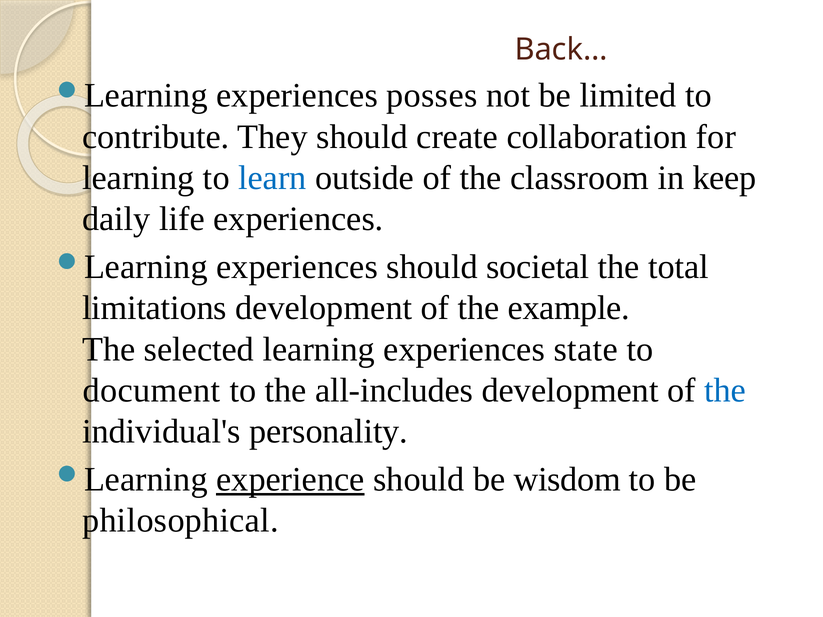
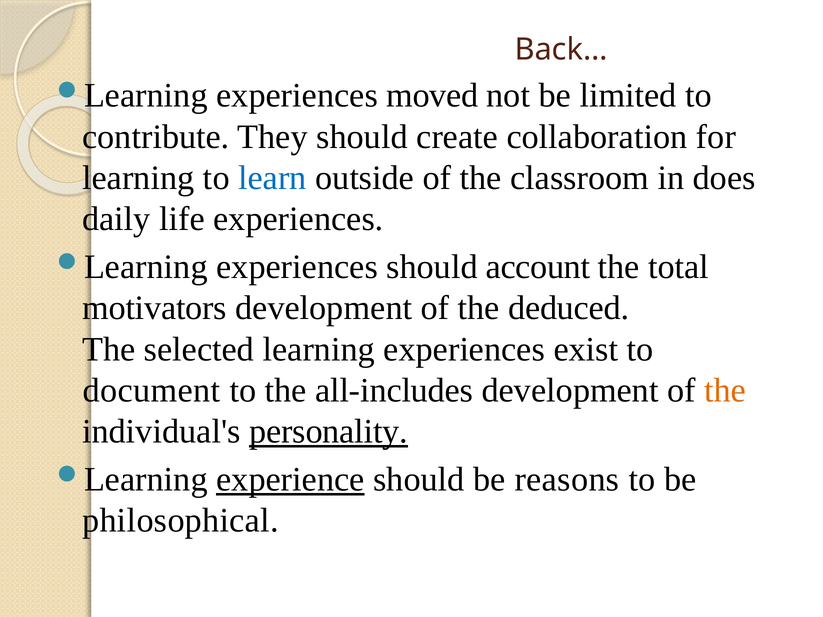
posses: posses -> moved (432, 96)
keep: keep -> does (724, 178)
societal: societal -> account (538, 267)
limitations: limitations -> motivators (155, 308)
example: example -> deduced (569, 308)
state: state -> exist (586, 349)
the colour: blue -> orange (725, 391)
personality underline: none -> present (329, 432)
wisdom: wisdom -> reasons (567, 480)
